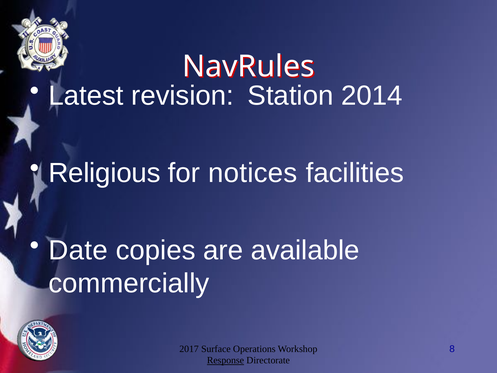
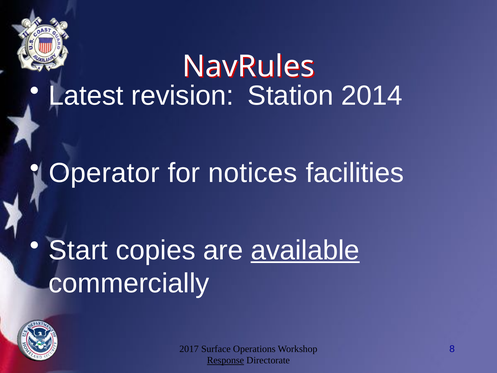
Religious: Religious -> Operator (104, 173)
Date: Date -> Start (78, 250)
available underline: none -> present (305, 250)
